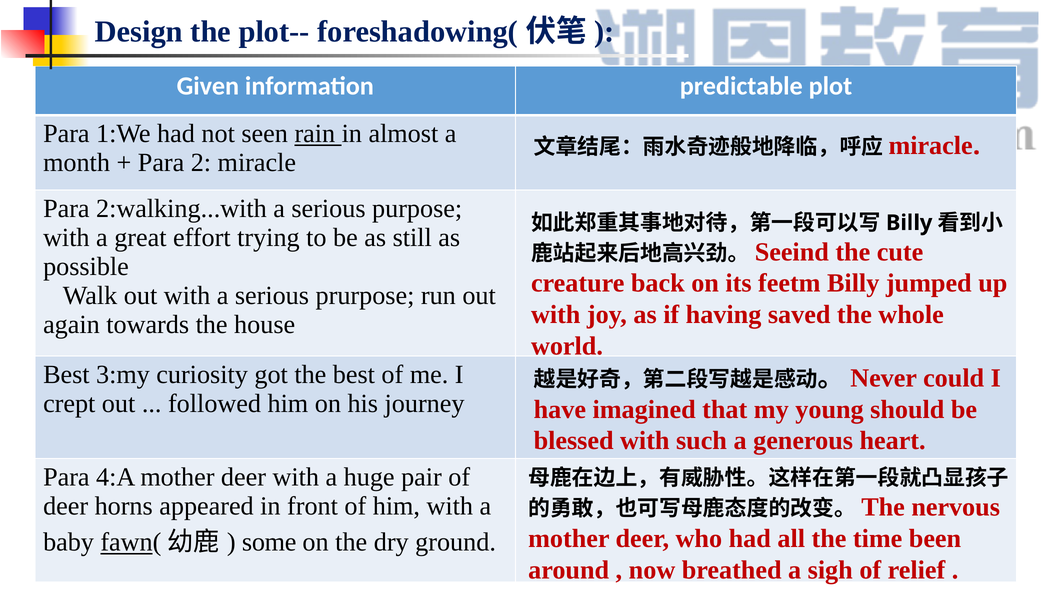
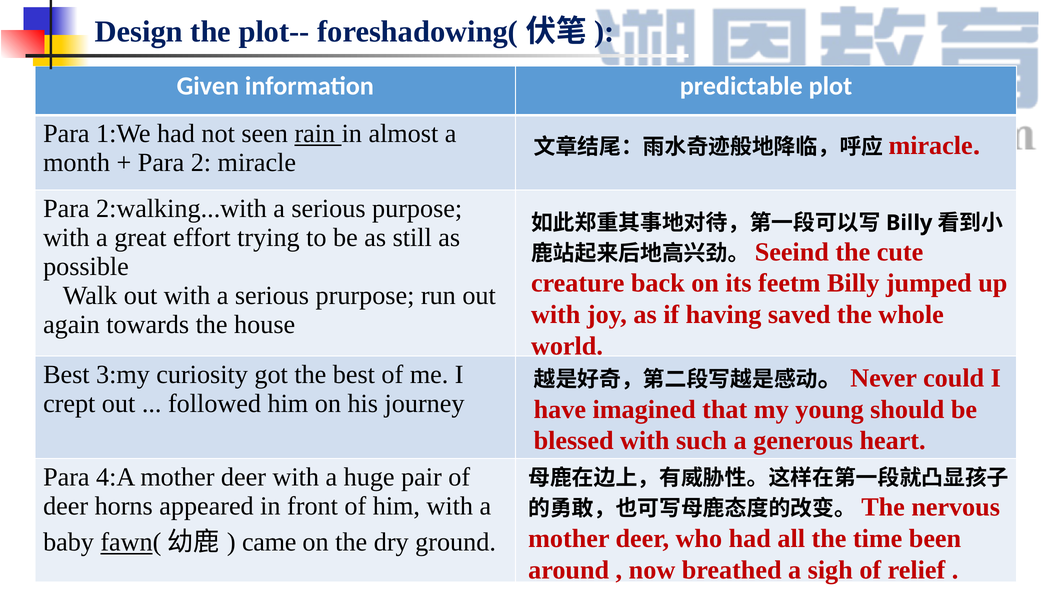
some: some -> came (269, 542)
